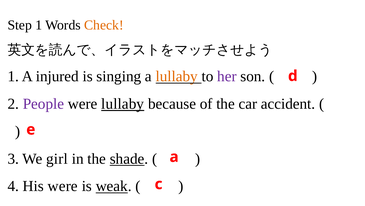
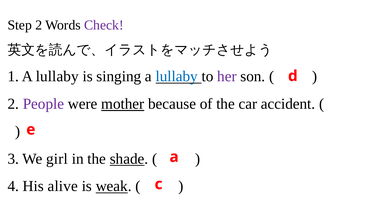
Step 1: 1 -> 2 (39, 25)
Check colour: orange -> purple (104, 25)
1 A injured: injured -> lullaby (57, 76)
lullaby colour: orange -> blue (177, 76)
were lullaby: lullaby -> mother (123, 103)
His were: were -> alive (63, 186)
